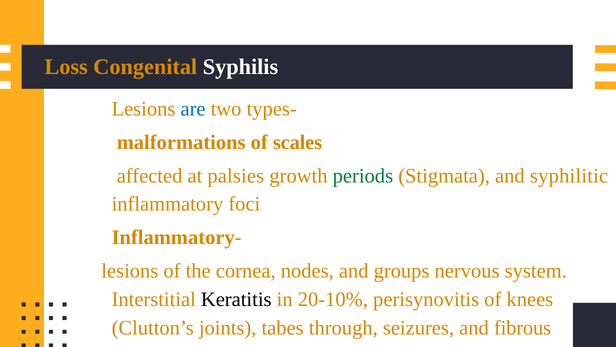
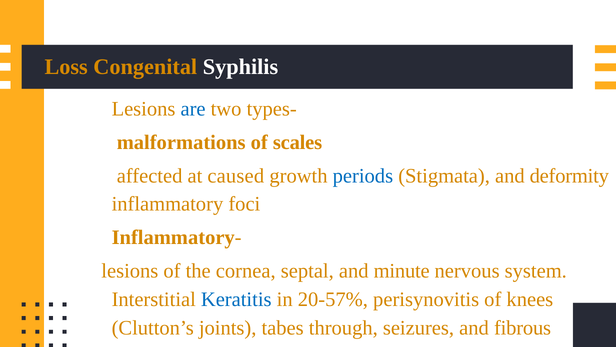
palsies: palsies -> caused (236, 175)
periods colour: green -> blue (363, 175)
syphilitic: syphilitic -> deformity (569, 175)
nodes: nodes -> septal (307, 271)
groups: groups -> minute (402, 271)
Keratitis colour: black -> blue (236, 299)
20-10%: 20-10% -> 20-57% (333, 299)
